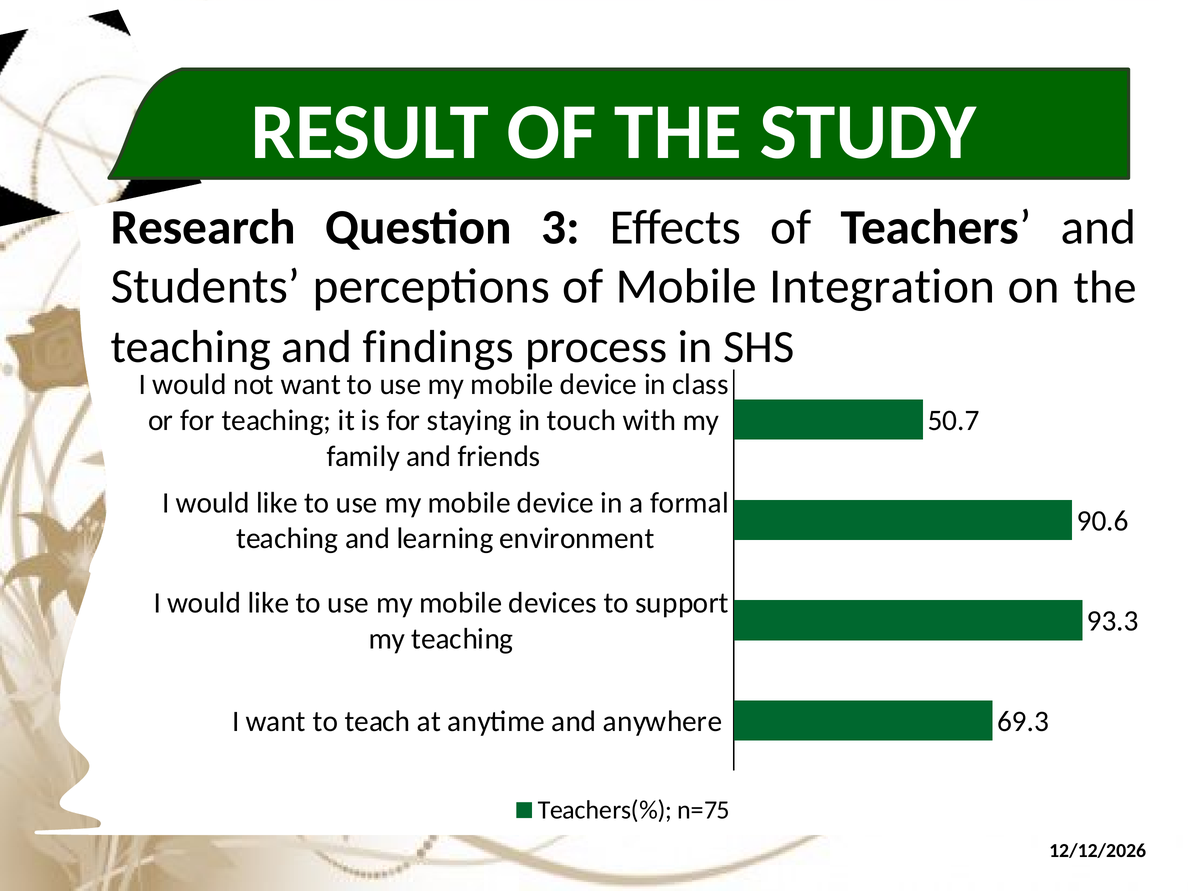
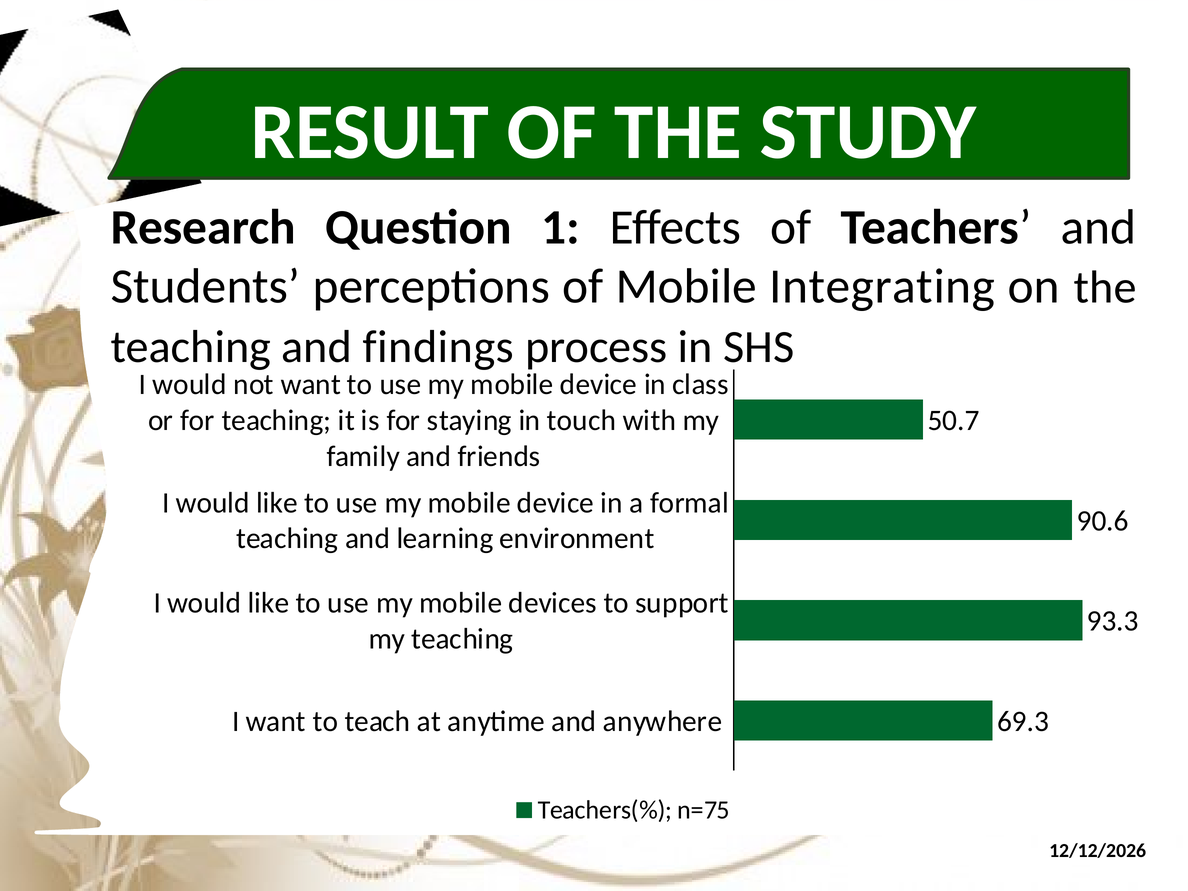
3: 3 -> 1 (561, 227)
Integration: Integration -> Integrating (882, 287)
